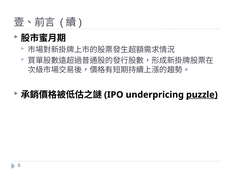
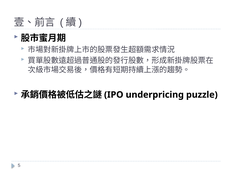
puzzle underline: present -> none (202, 95)
